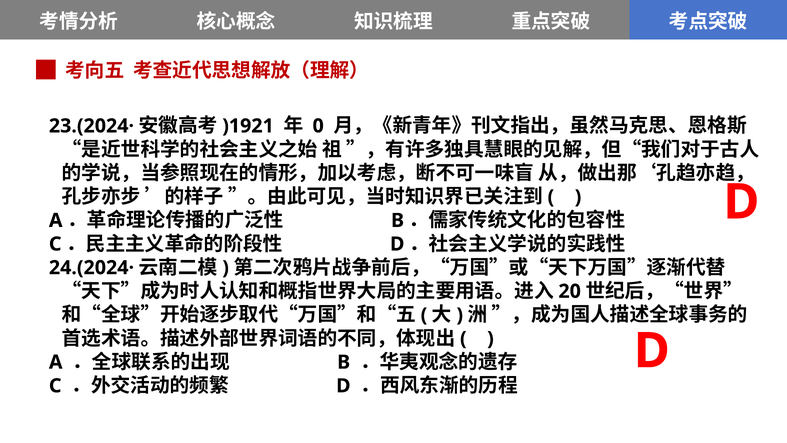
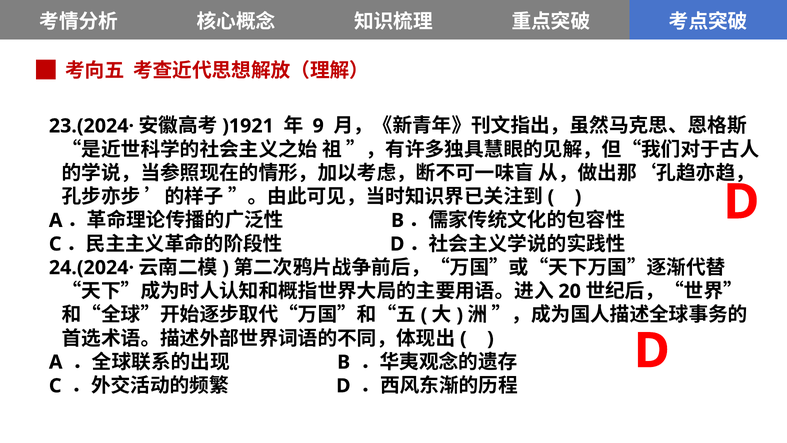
0: 0 -> 9 (318, 126)
